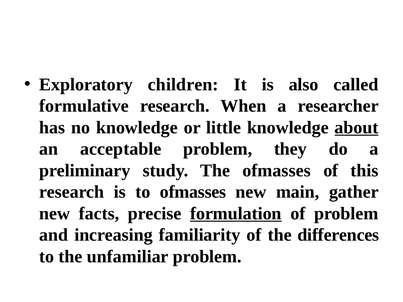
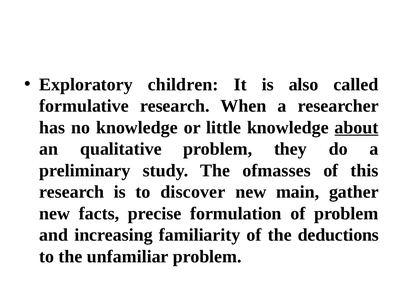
acceptable: acceptable -> qualitative (121, 149)
to ofmasses: ofmasses -> discover (193, 192)
formulation underline: present -> none (236, 214)
differences: differences -> deductions (338, 235)
